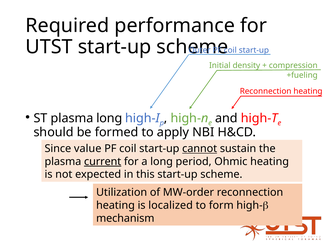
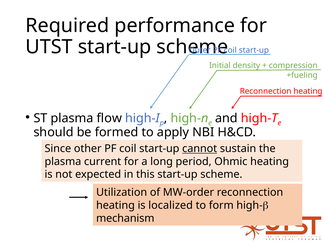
plasma long: long -> flow (109, 118)
value: value -> other (88, 149)
current underline: present -> none (103, 162)
